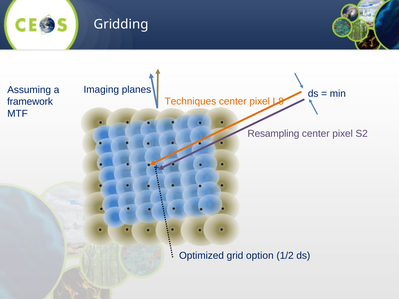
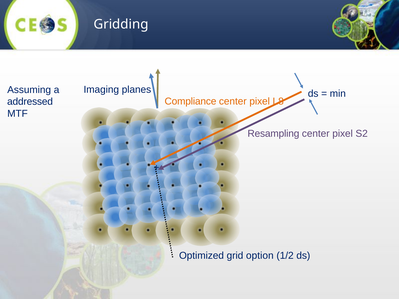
Techniques: Techniques -> Compliance (190, 101)
framework: framework -> addressed (30, 102)
